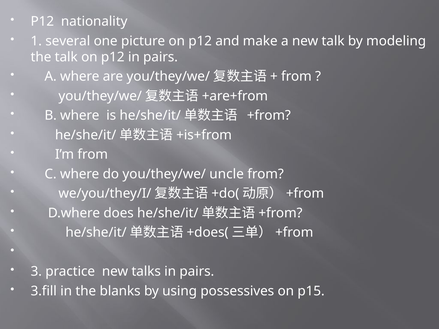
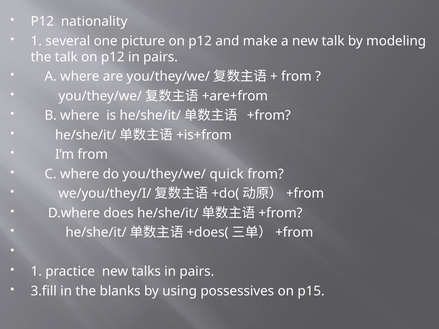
uncle: uncle -> quick (227, 174)
3: 3 -> 1 (36, 272)
